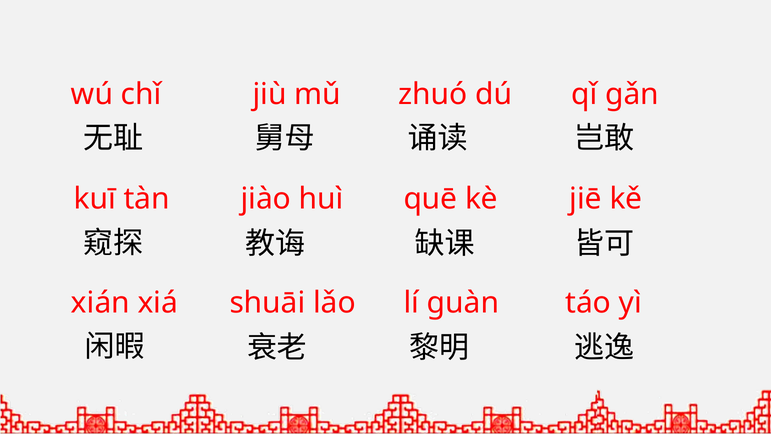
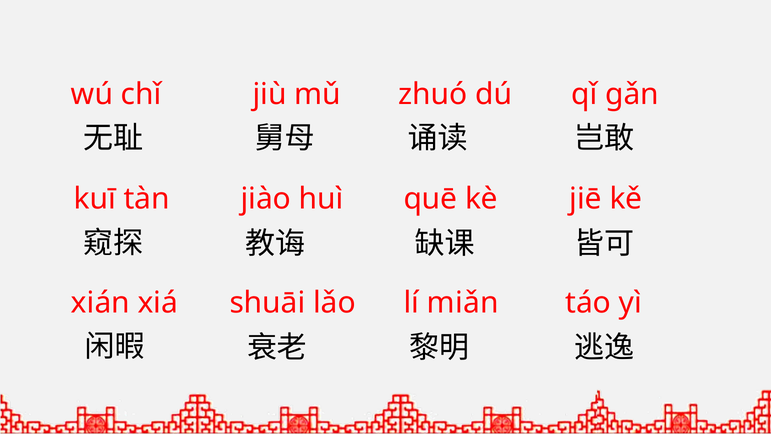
guàn: guàn -> miǎn (463, 303)
